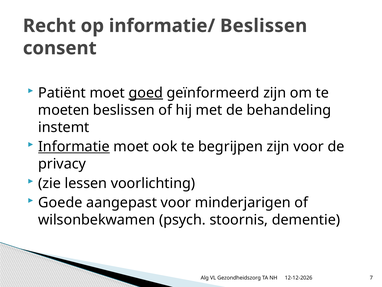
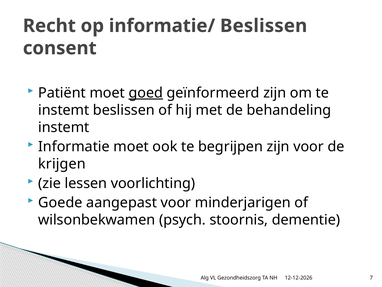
moeten: moeten -> instemt (64, 110)
Informatie underline: present -> none (74, 146)
privacy: privacy -> krijgen (62, 164)
